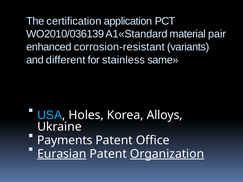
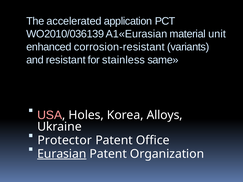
certification: certification -> accelerated (74, 21)
A1«Standard: A1«Standard -> A1«Eurasian (137, 34)
pair: pair -> unit (217, 34)
different: different -> resistant (66, 60)
USA colour: light blue -> pink (50, 115)
Payments: Payments -> Protector (65, 140)
Organization underline: present -> none (167, 154)
